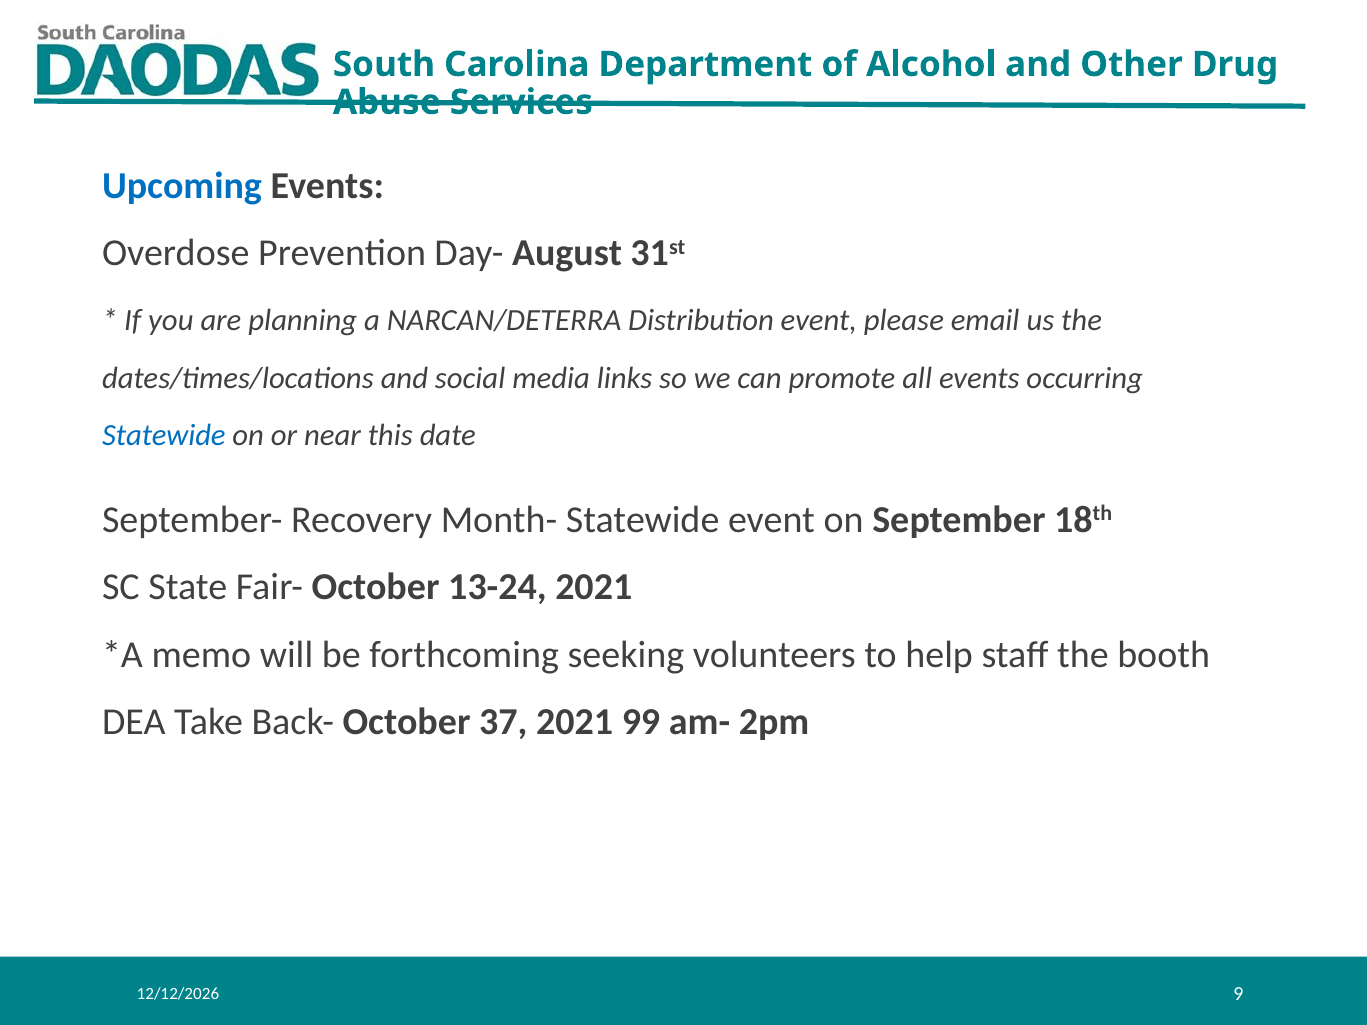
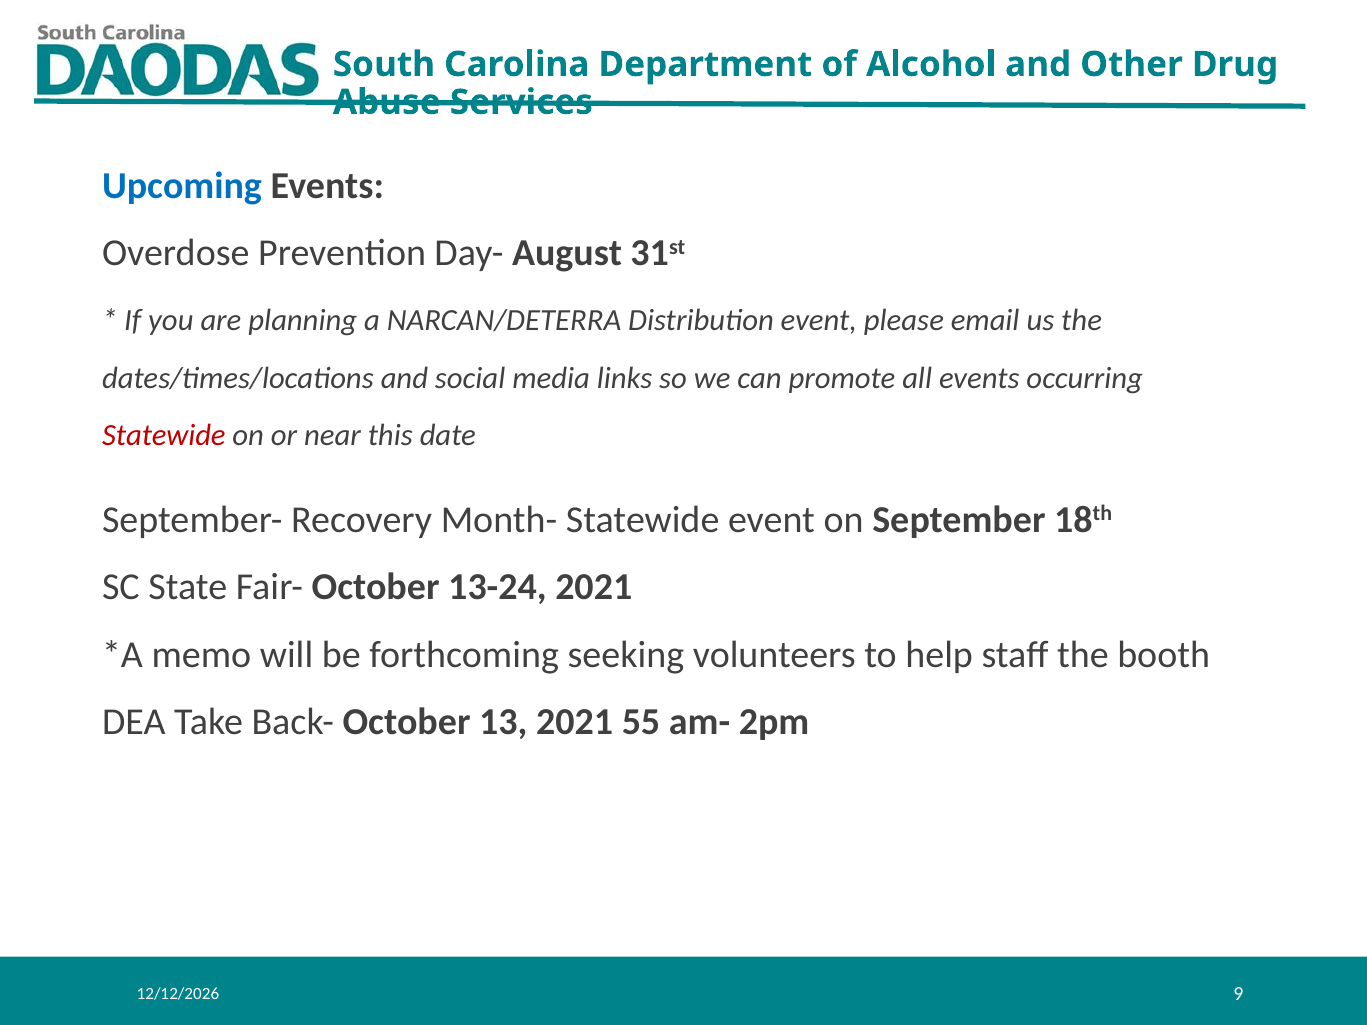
Statewide colour: blue -> red (164, 435)
37: 37 -> 13 (503, 723)
99: 99 -> 55 (641, 723)
